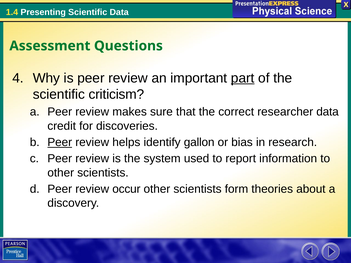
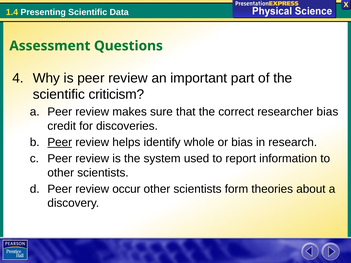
part underline: present -> none (243, 78)
researcher data: data -> bias (327, 112)
gallon: gallon -> whole (199, 142)
